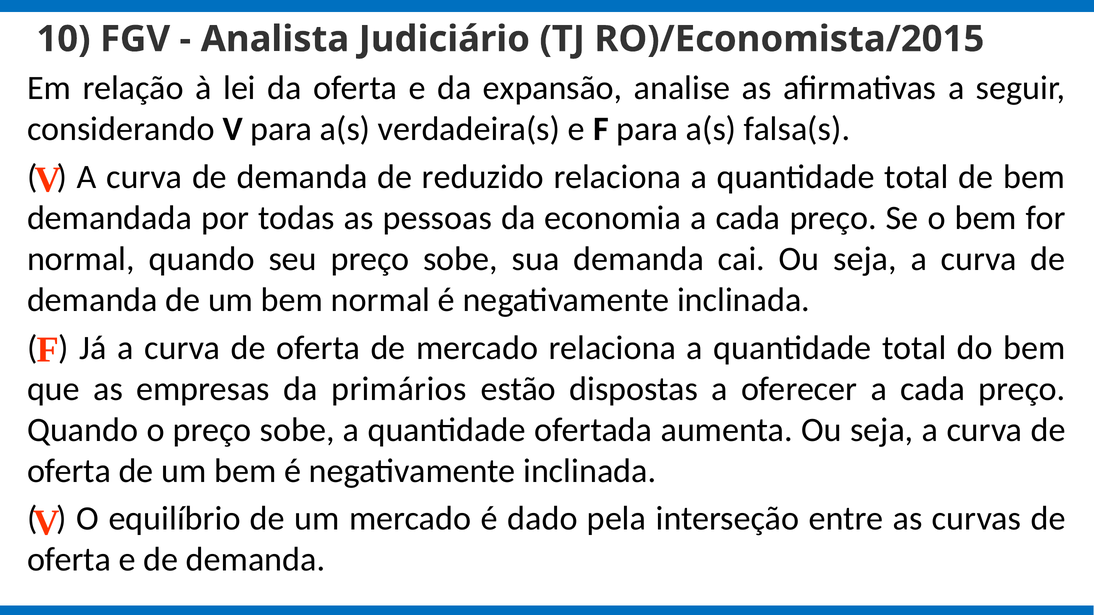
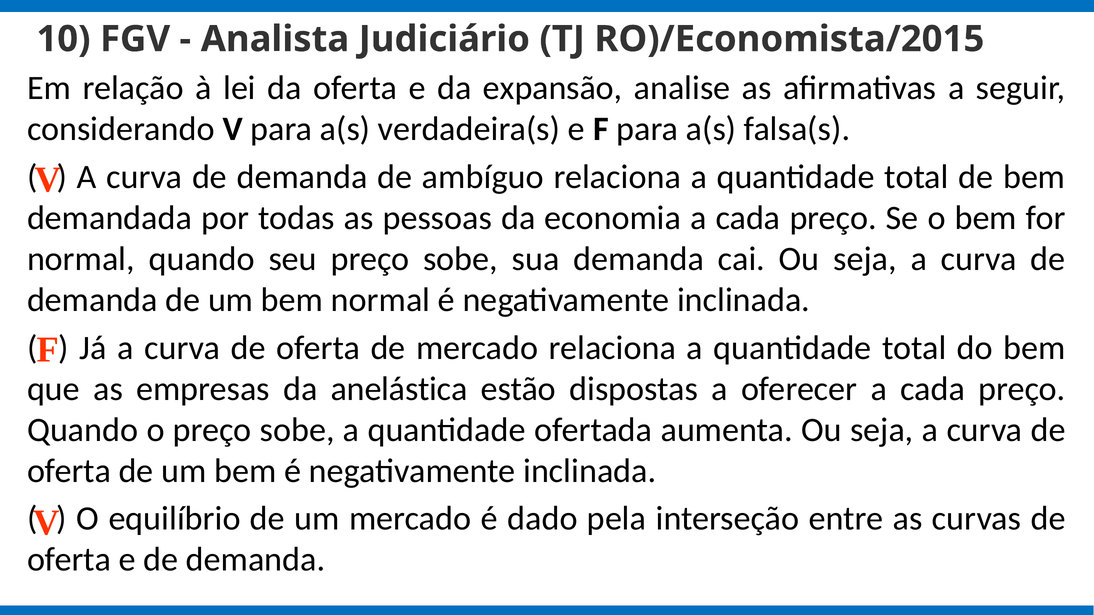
reduzido: reduzido -> ambíguo (483, 177)
primários: primários -> anelástica (399, 389)
